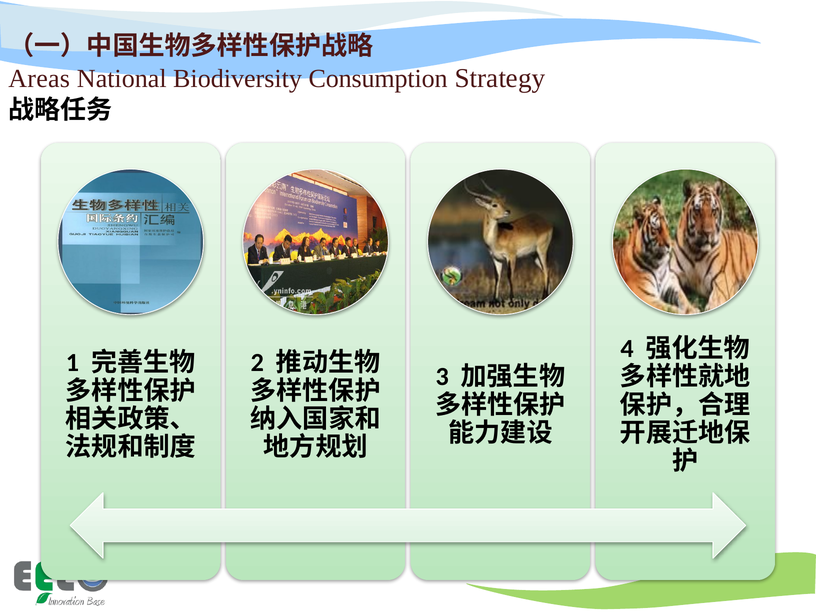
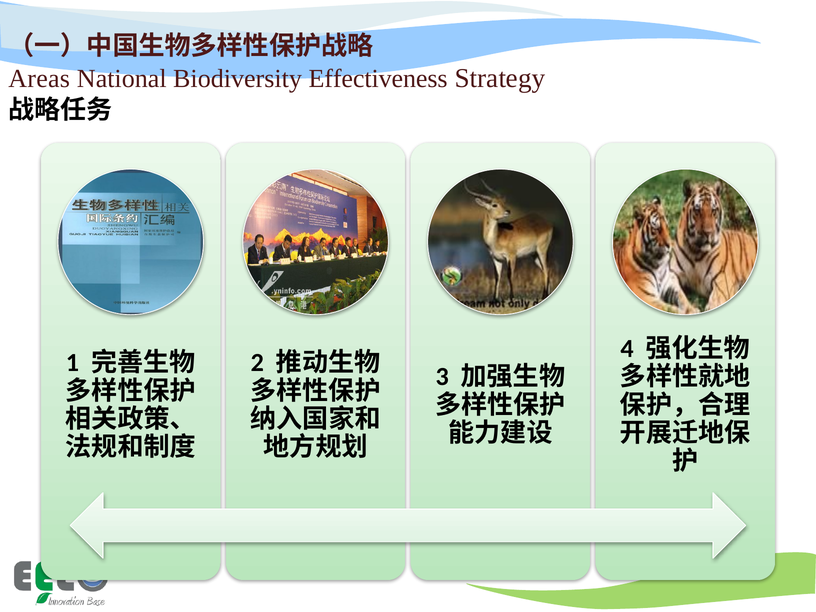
Consumption: Consumption -> Effectiveness (378, 78)
